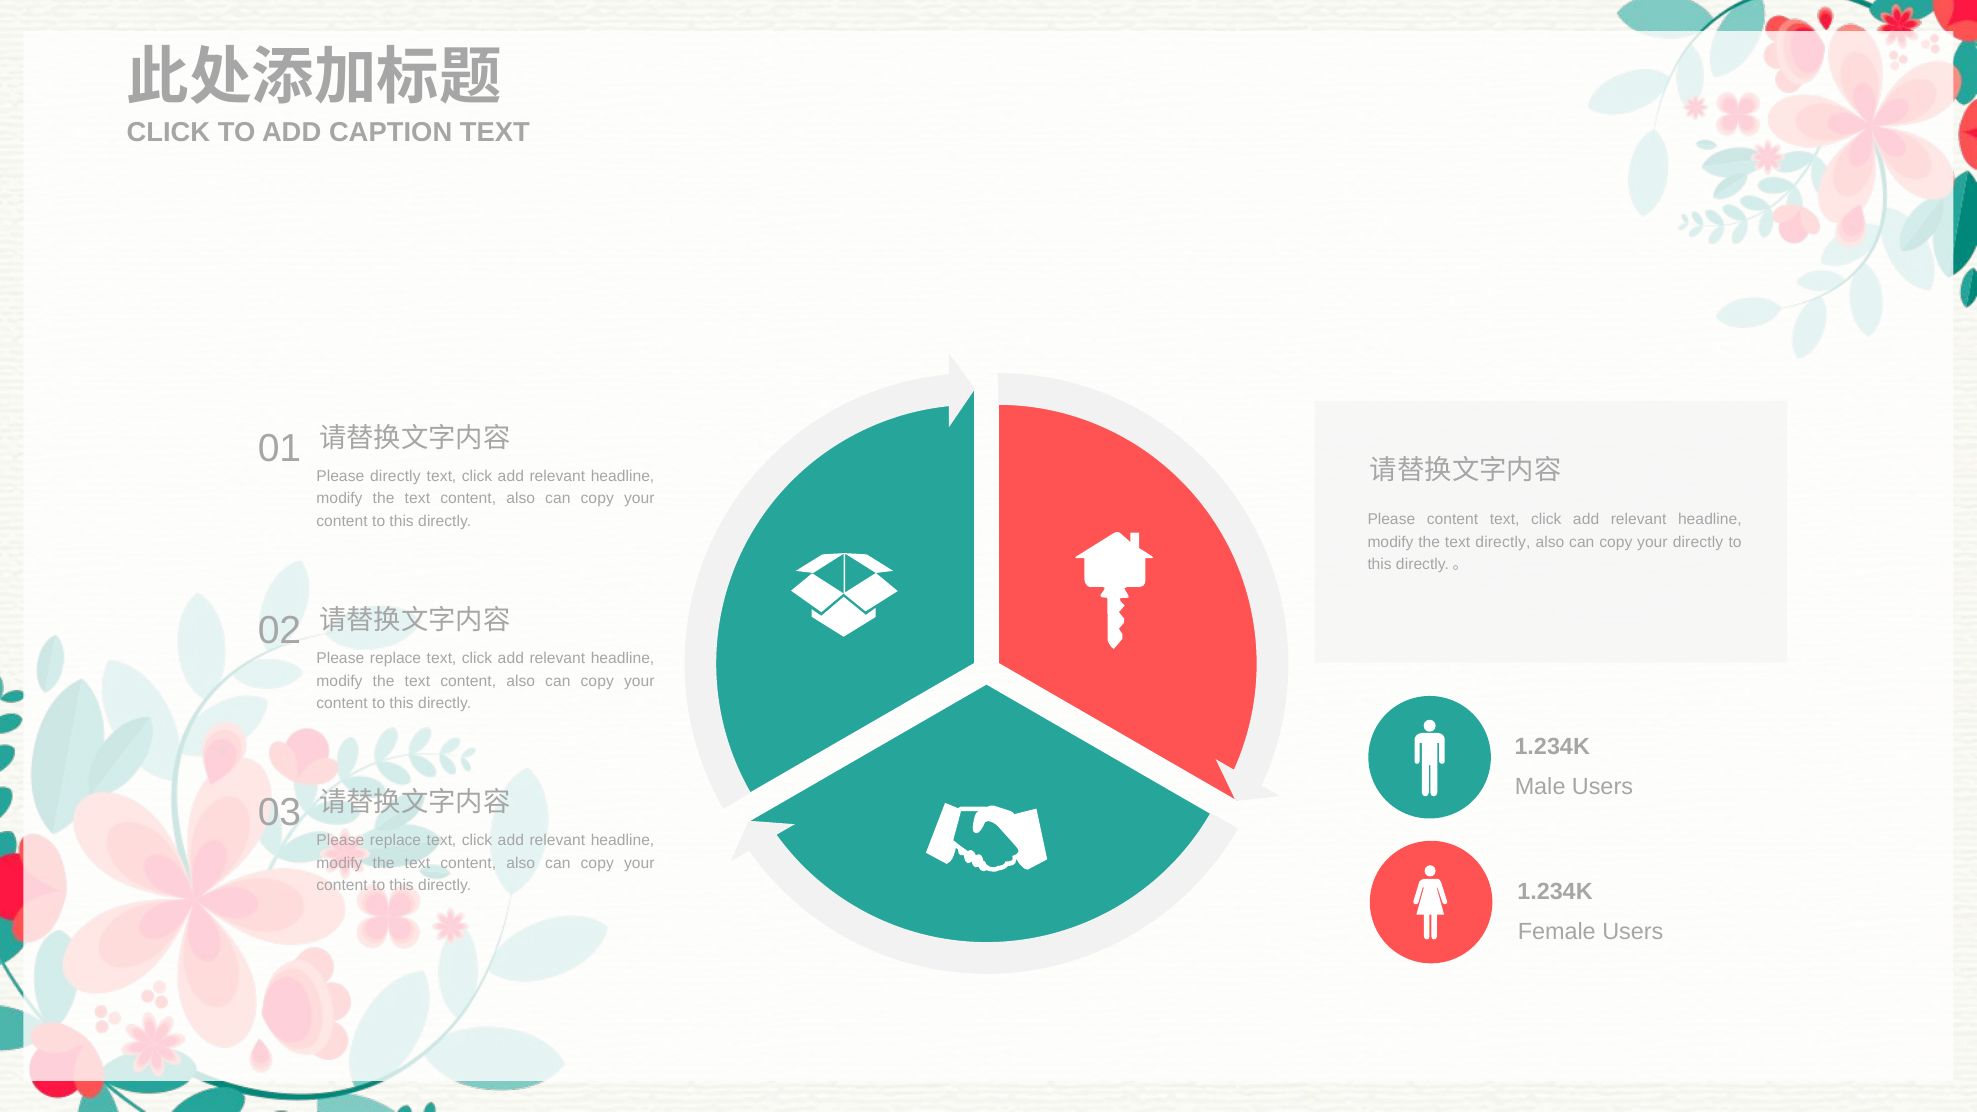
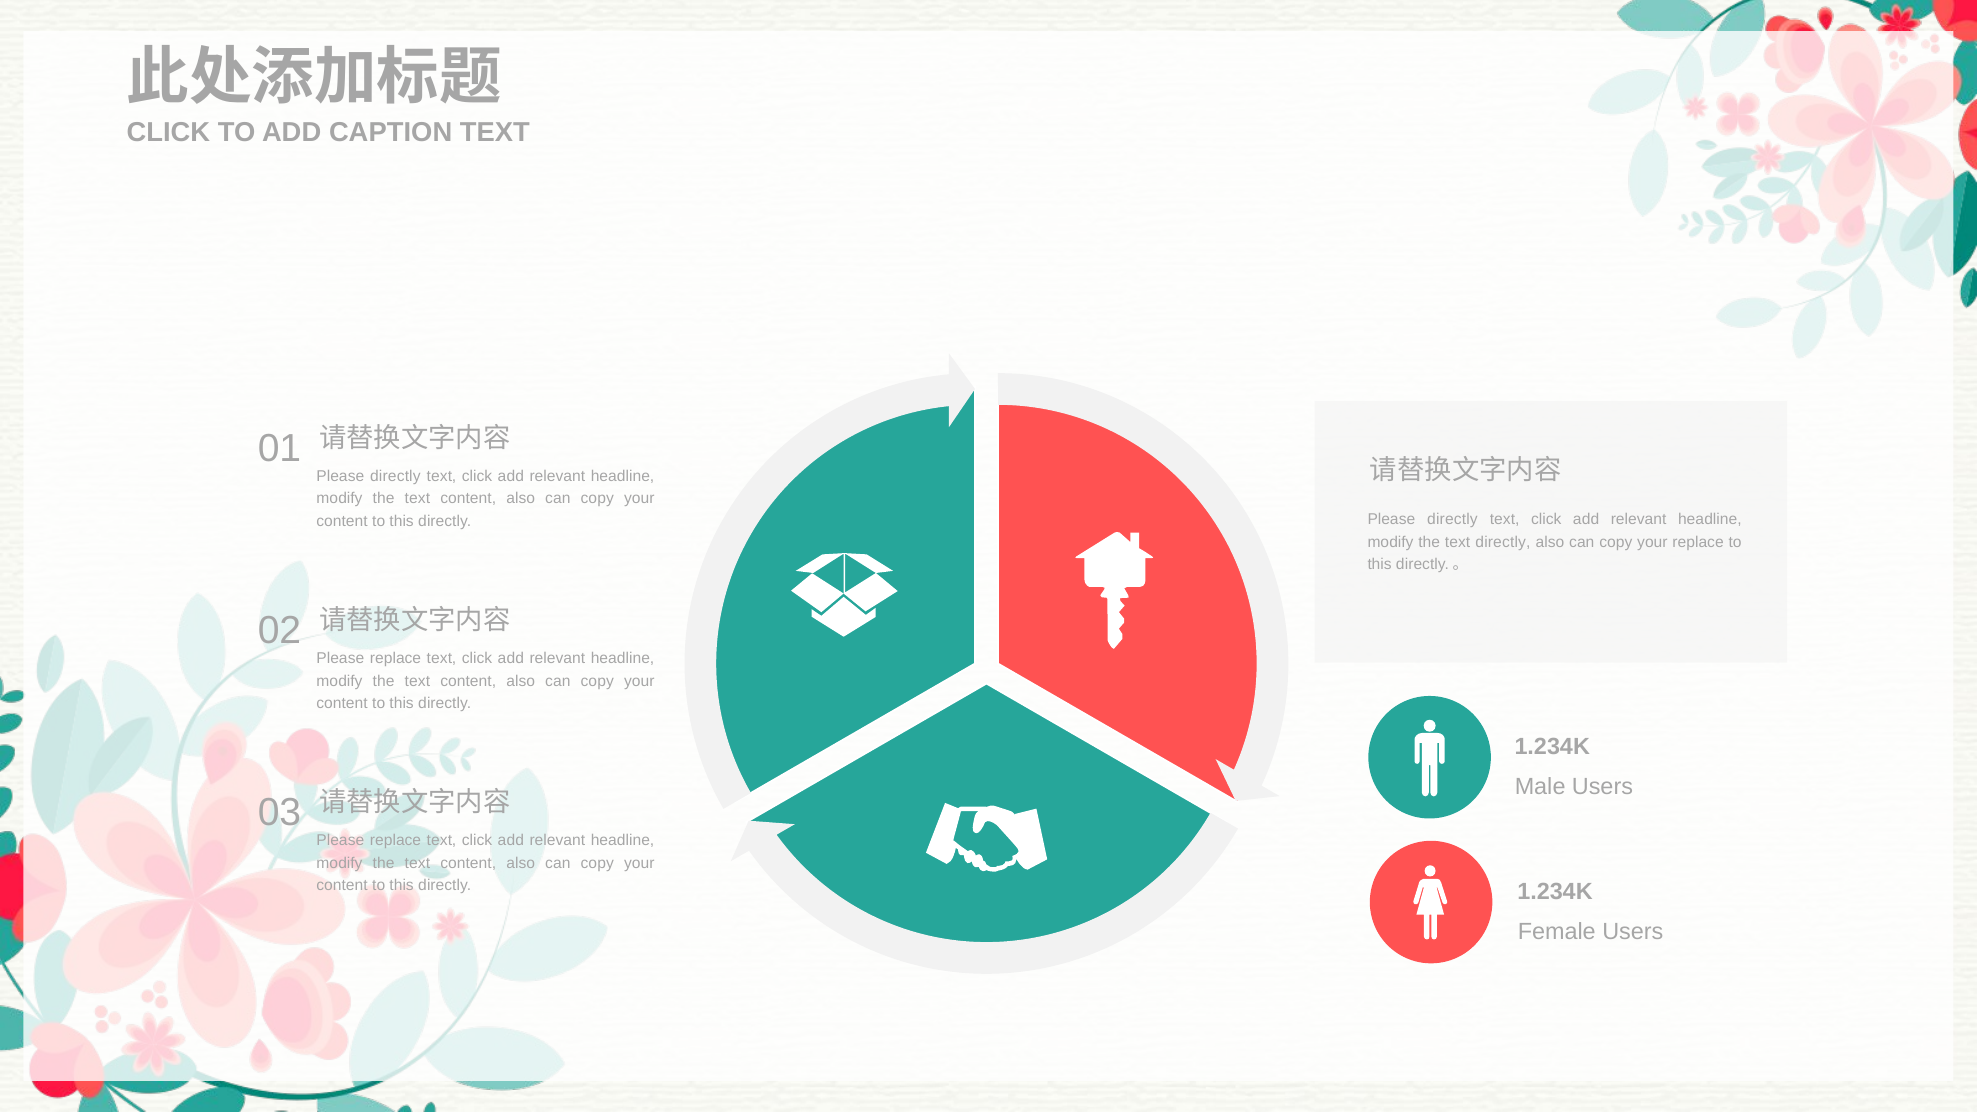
content: content -> directly (1452, 520)
your directly: directly -> replace (1698, 542)
